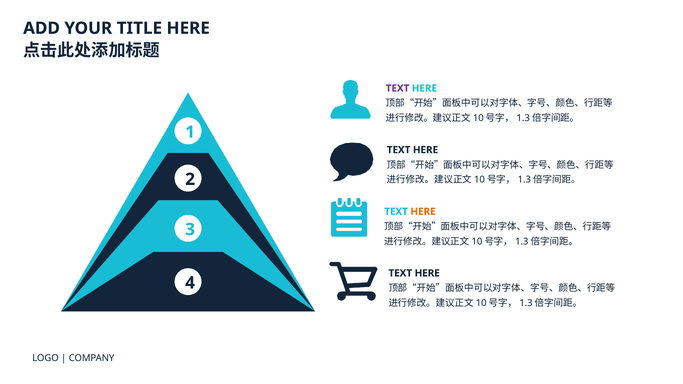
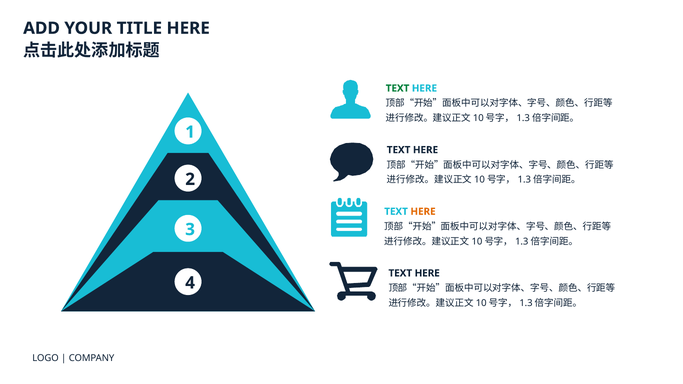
TEXT colour: purple -> green (398, 88)
